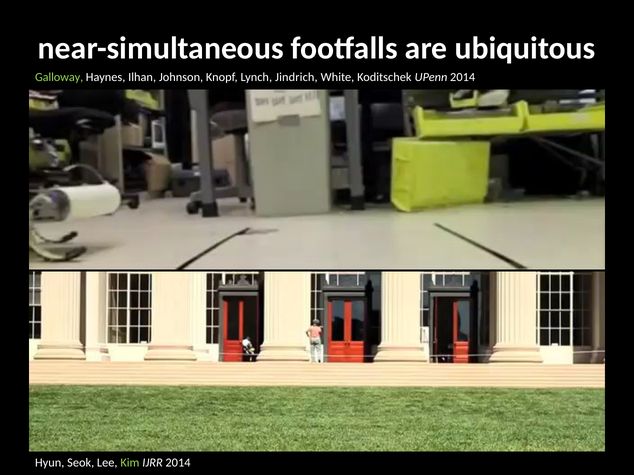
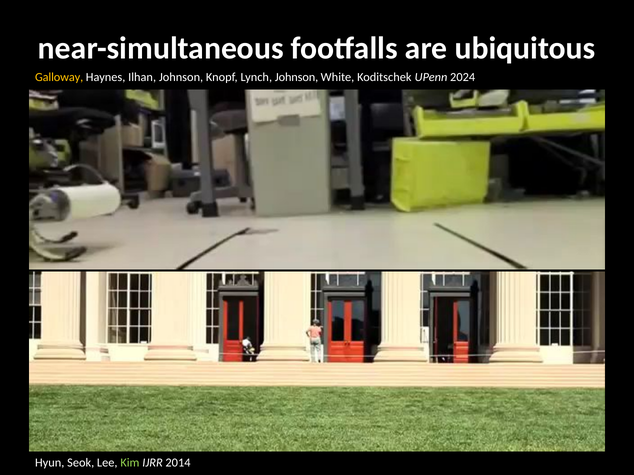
Galloway colour: light green -> yellow (59, 77)
Lynch Jindrich: Jindrich -> Johnson (297, 77)
UPenn 2014: 2014 -> 2024 (463, 77)
